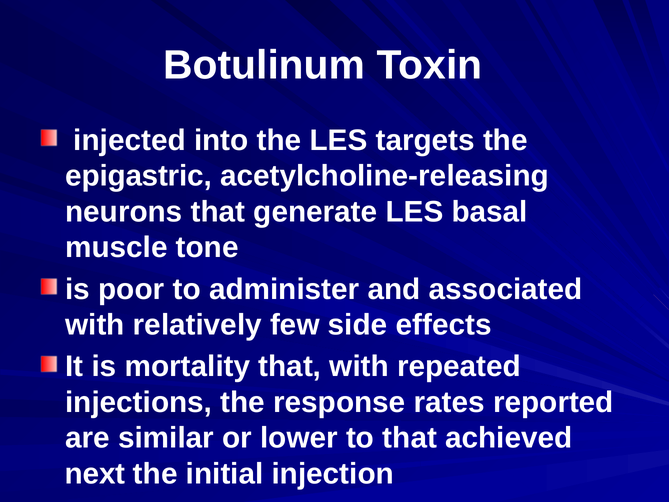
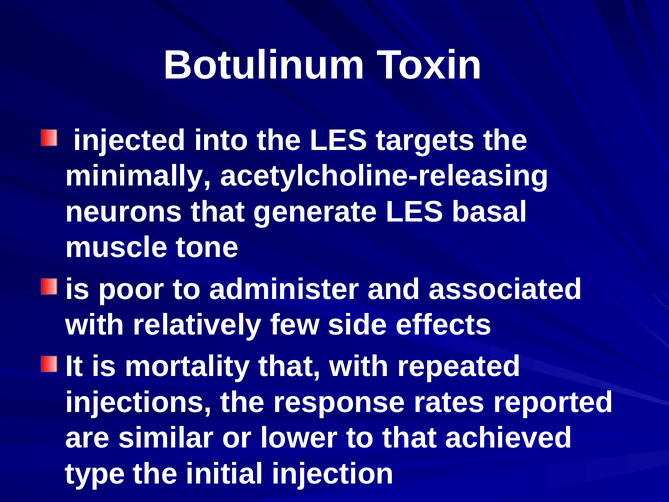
epigastric: epigastric -> minimally (138, 176)
next: next -> type (95, 473)
